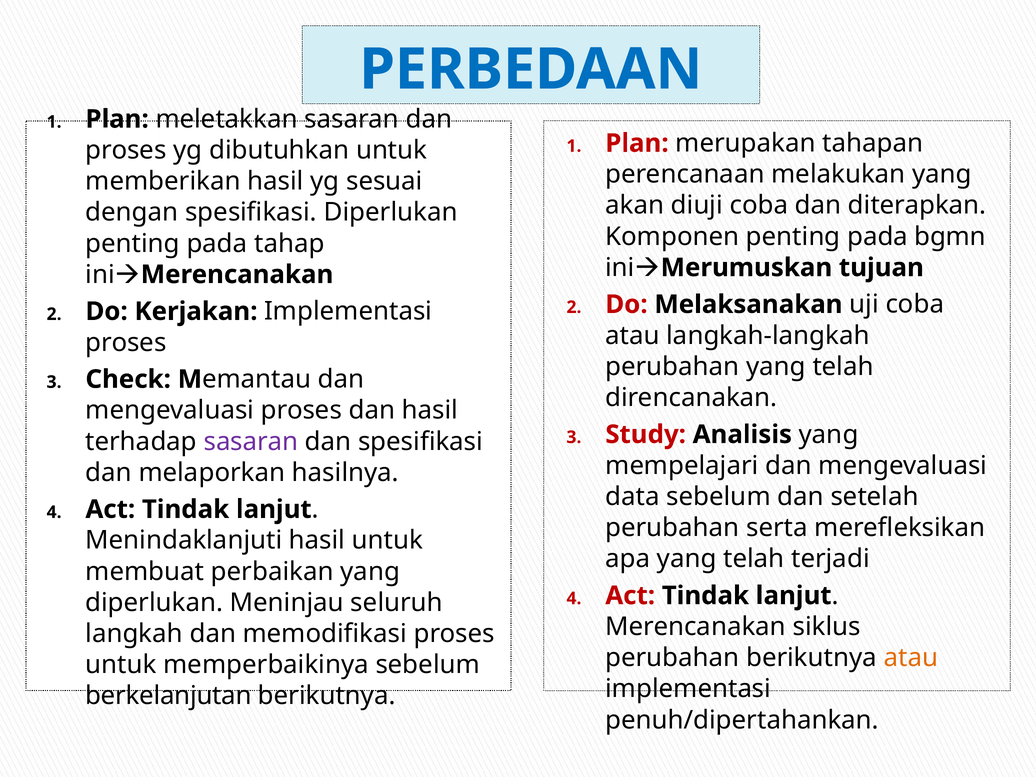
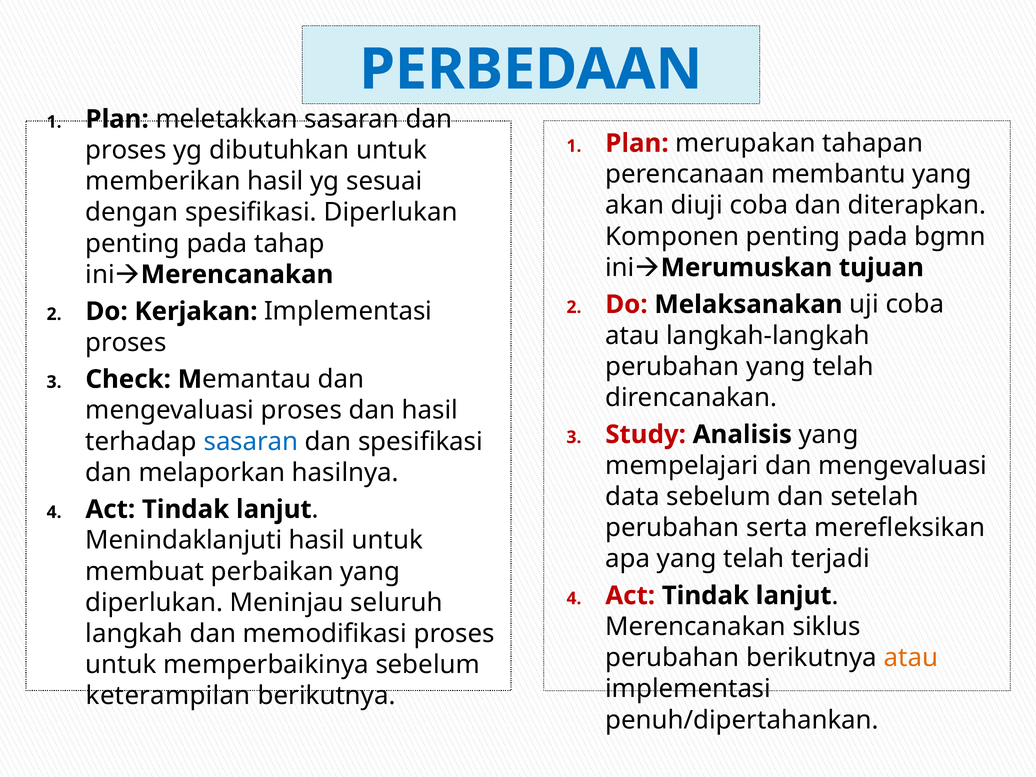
melakukan: melakukan -> membantu (838, 174)
sasaran colour: purple -> blue (251, 441)
berkelanjutan: berkelanjutan -> keterampilan (168, 696)
